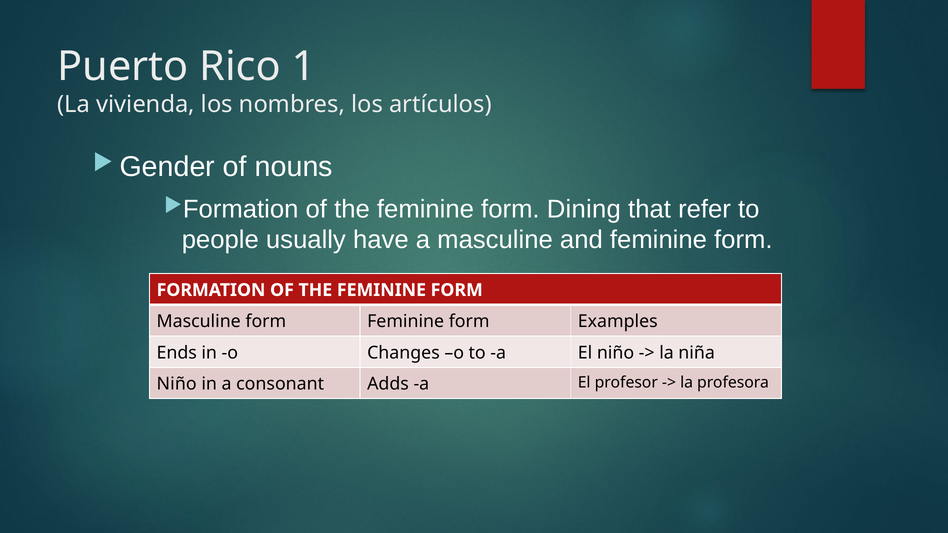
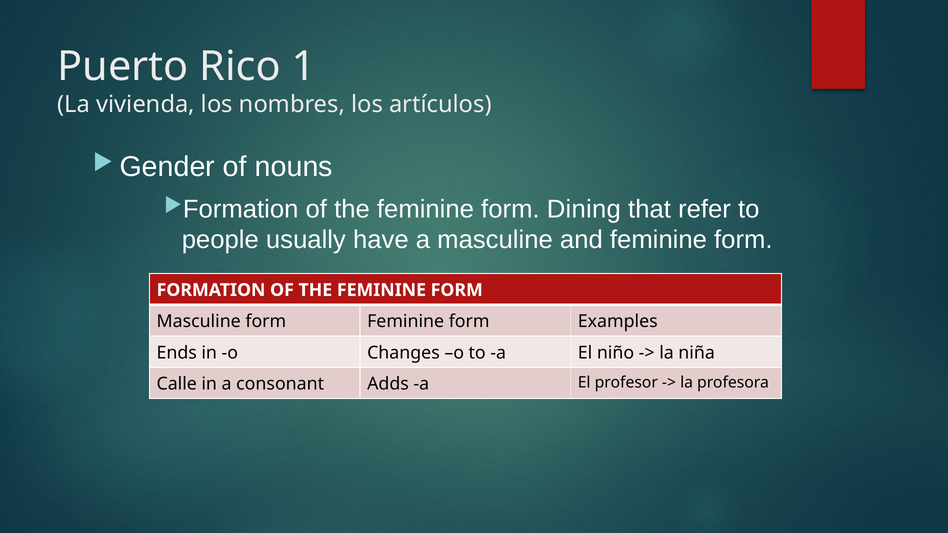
Niño: Niño -> Calle (177, 384)
